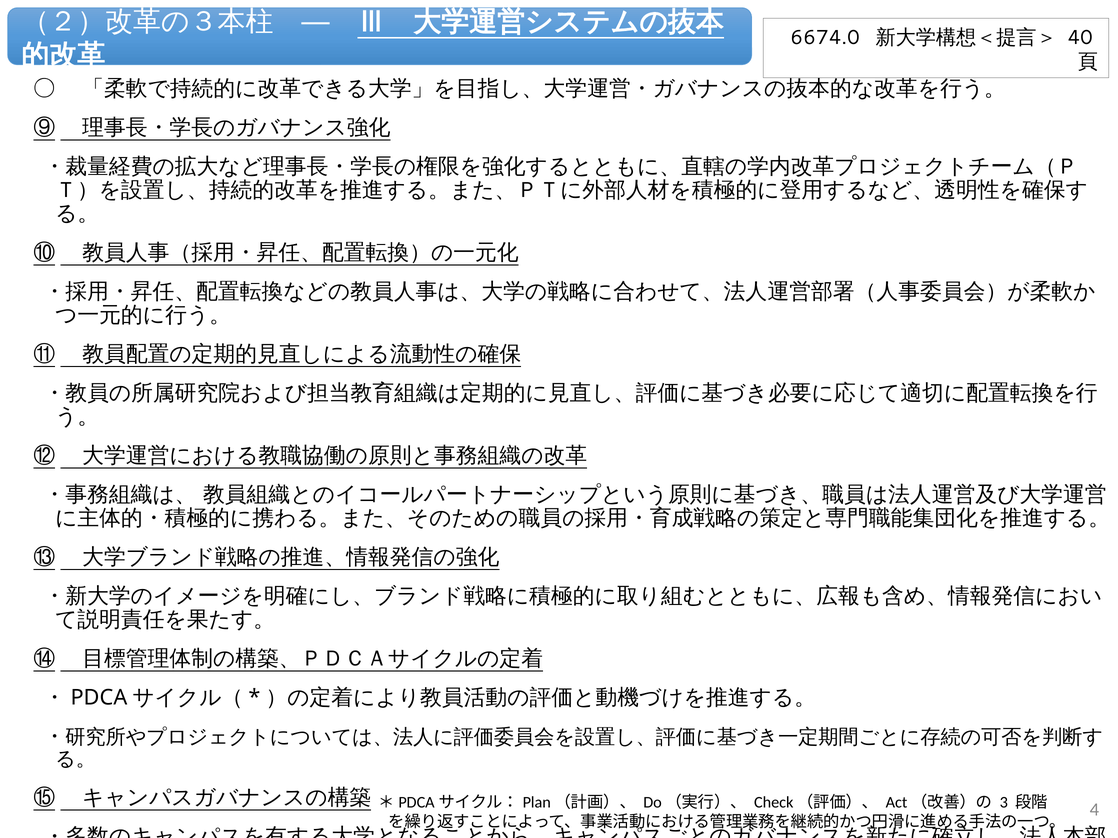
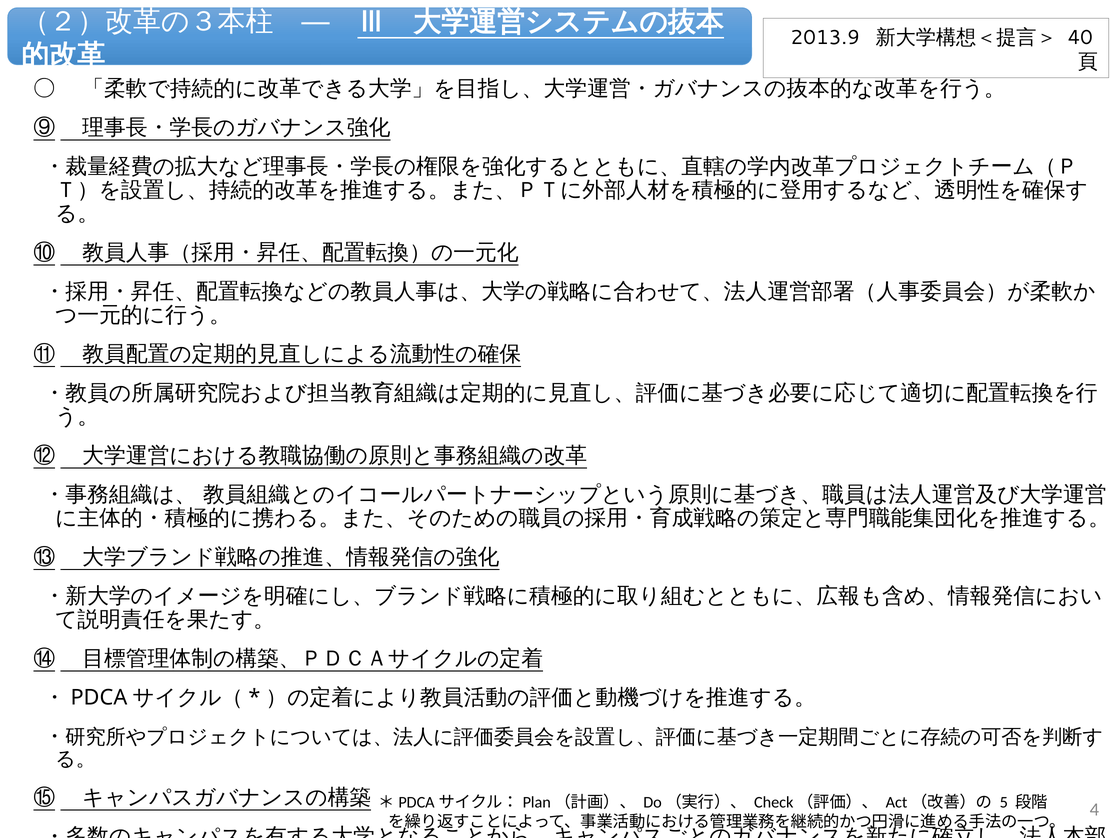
6674.0: 6674.0 -> 2013.9 (825, 37)
3: 3 -> 5 (1004, 803)
